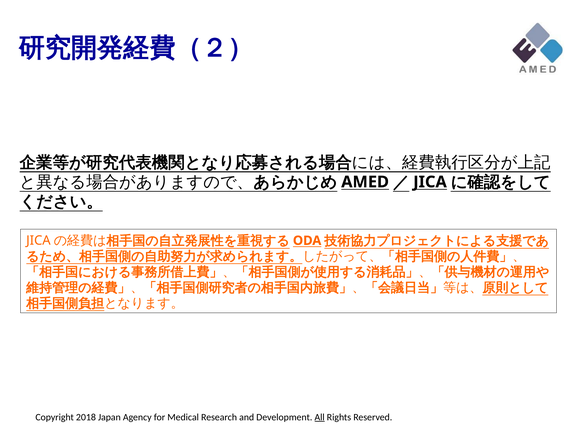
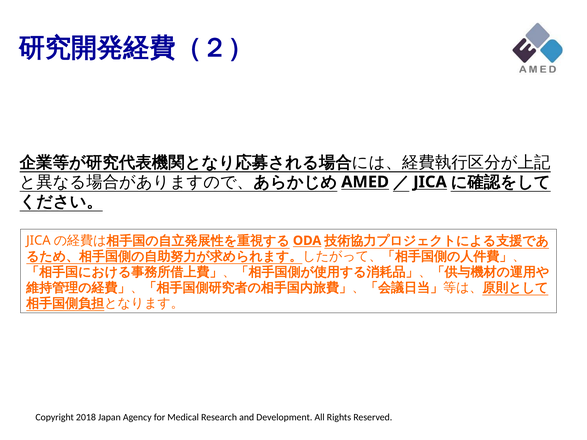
All underline: present -> none (320, 417)
